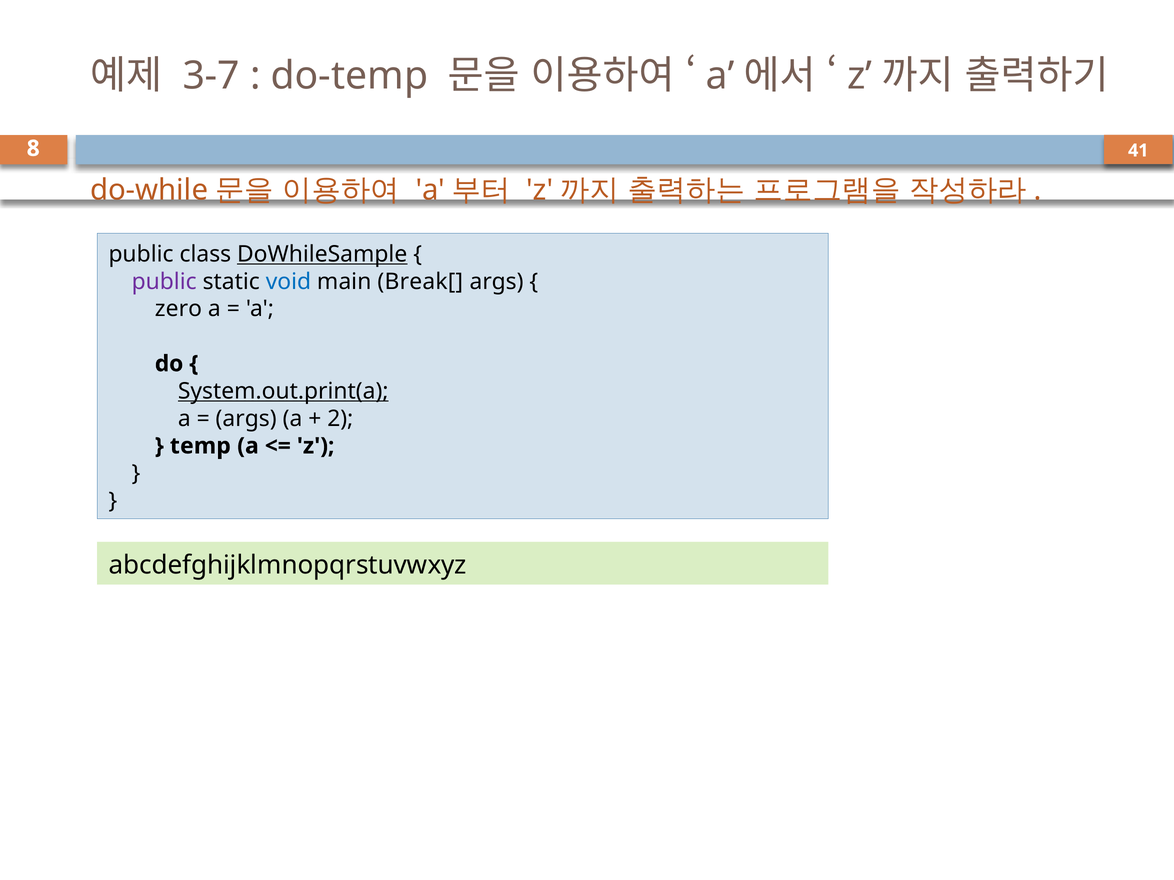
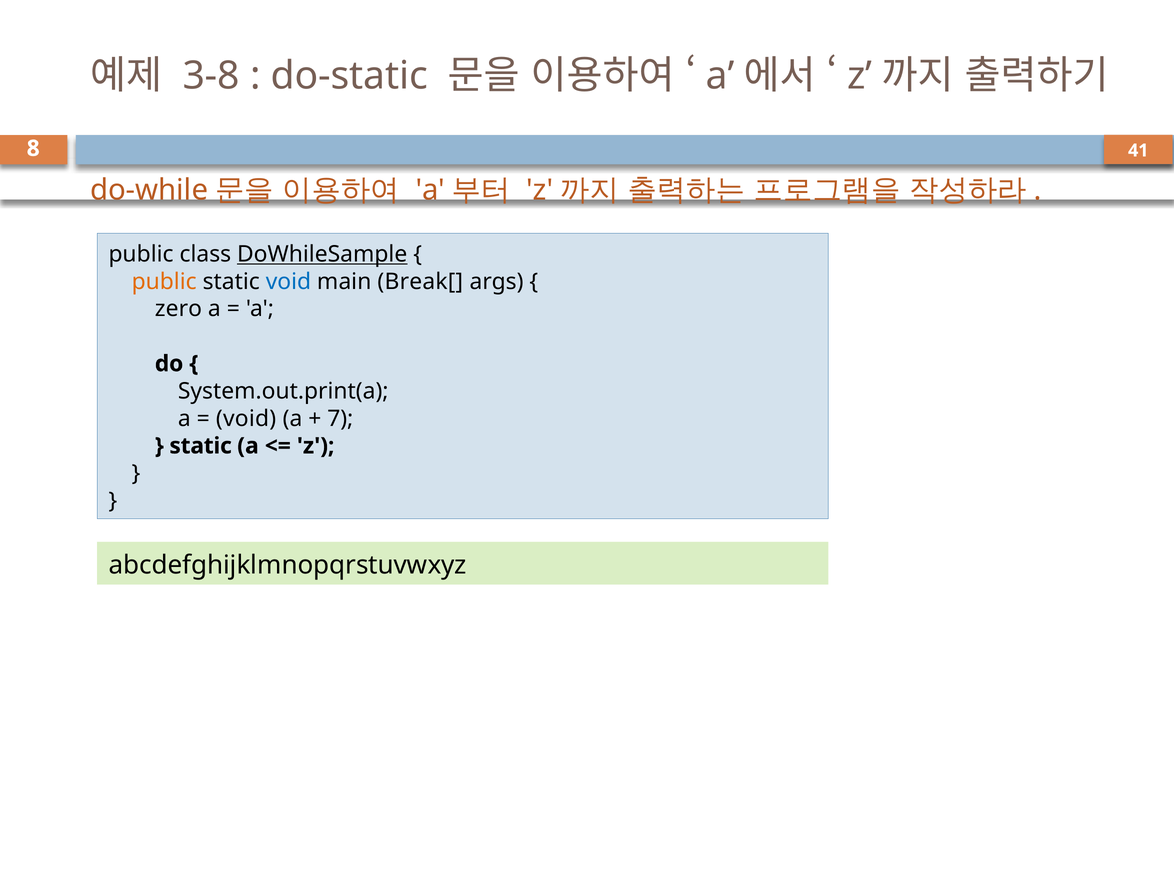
3-7: 3-7 -> 3-8 (211, 76)
do-temp: do-temp -> do-static (349, 76)
public colour: purple -> orange (164, 282)
System.out.print(a underline: present -> none (283, 391)
args: args -> void (246, 419)
2: 2 -> 7 (340, 419)
temp: temp -> static (201, 446)
